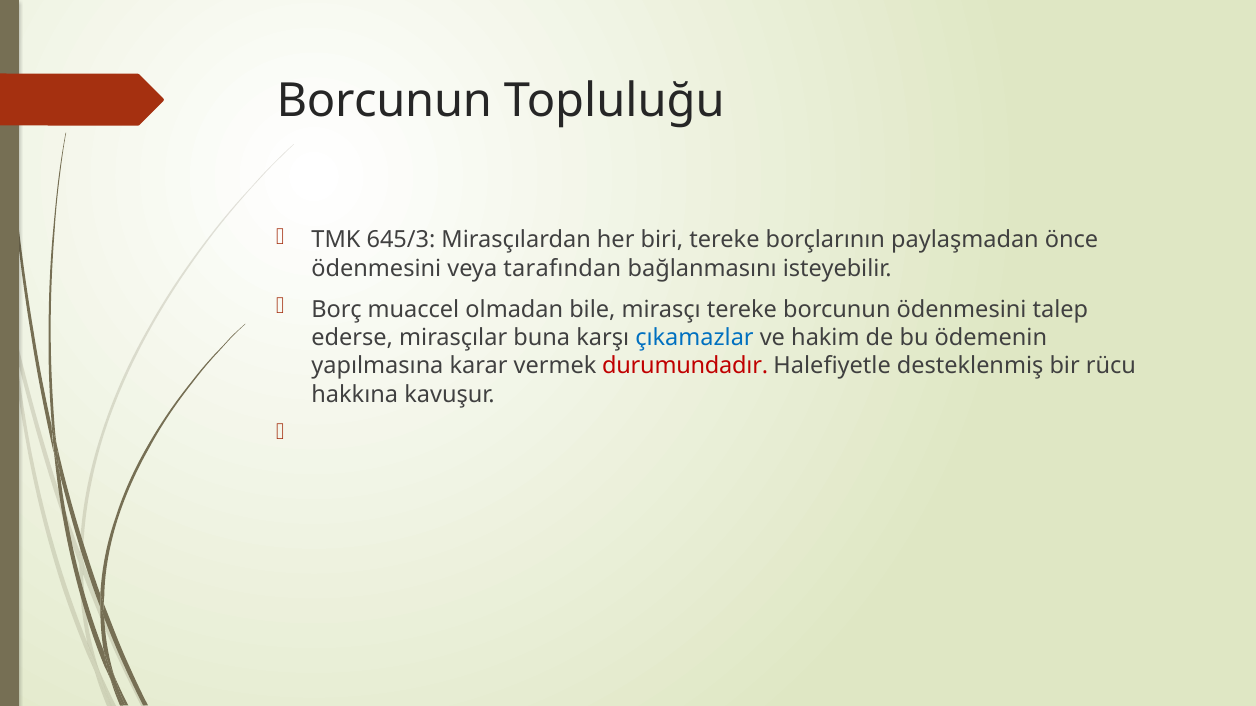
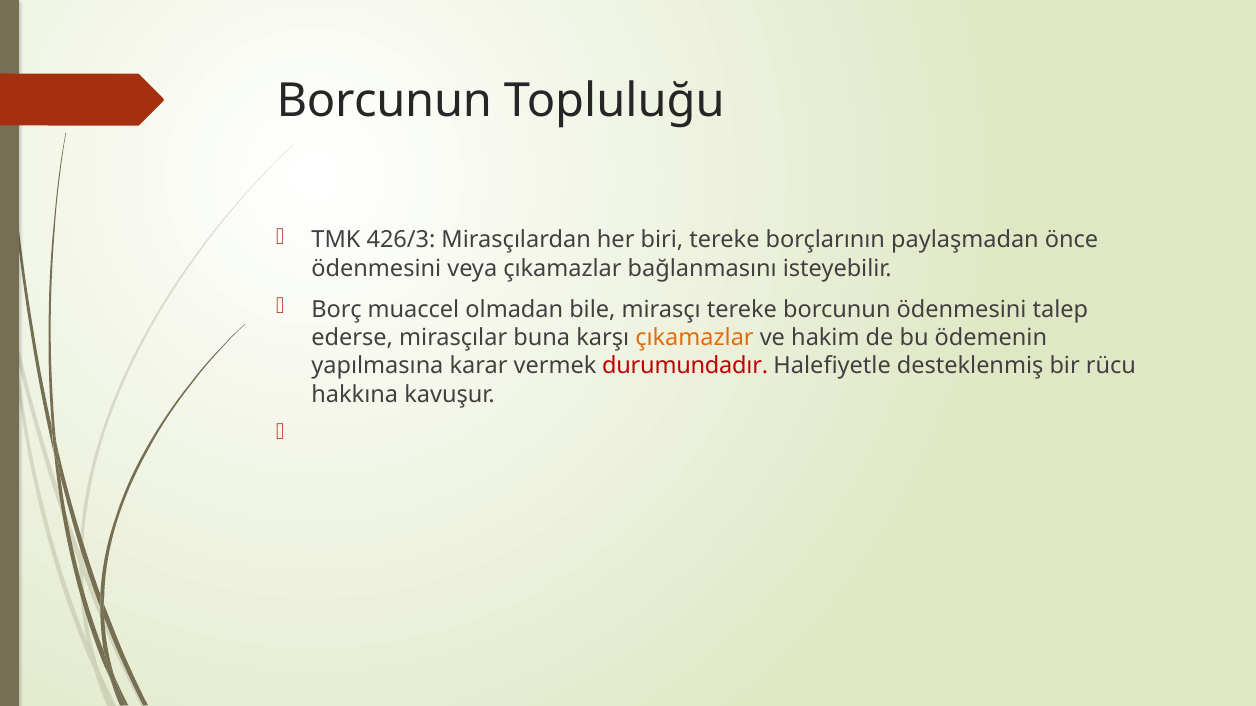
645/3: 645/3 -> 426/3 (401, 240)
veya tarafından: tarafından -> çıkamazlar (562, 269)
çıkamazlar colour: blue -> orange (695, 338)
